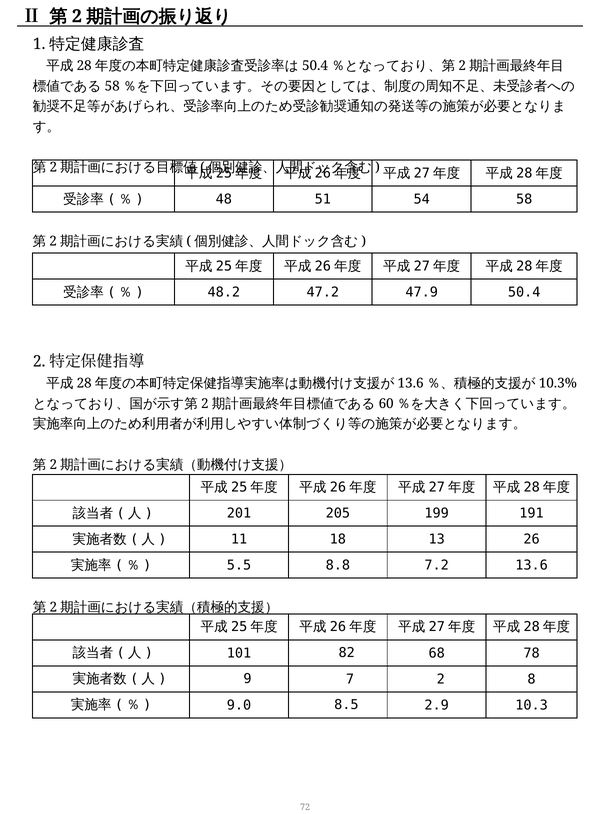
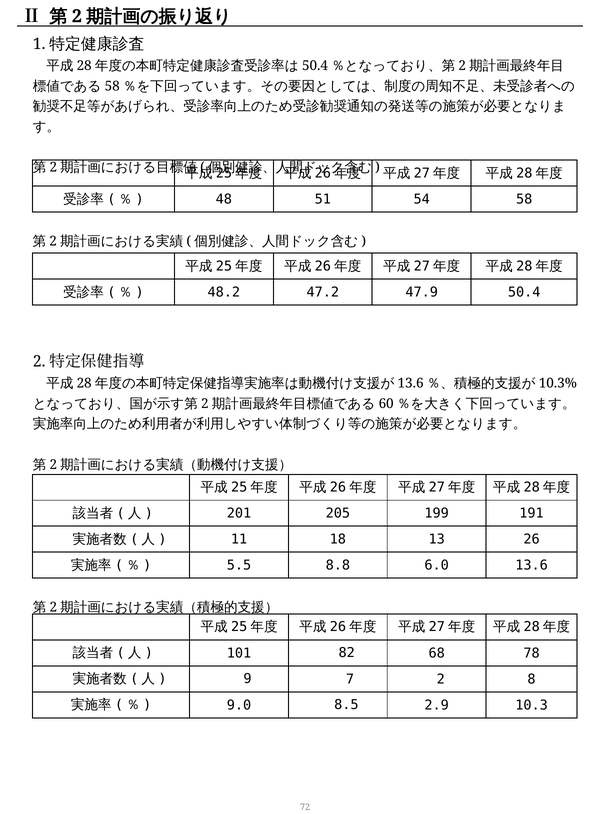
7.2: 7.2 -> 6.0 (437, 565)
